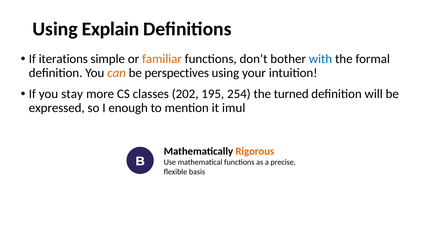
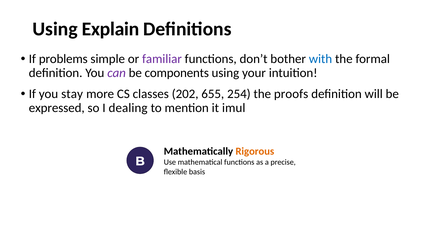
iterations: iterations -> problems (63, 59)
familiar colour: orange -> purple (162, 59)
can colour: orange -> purple (117, 73)
perspectives: perspectives -> components (177, 73)
195: 195 -> 655 (213, 94)
turned: turned -> proofs (291, 94)
enough: enough -> dealing (128, 108)
